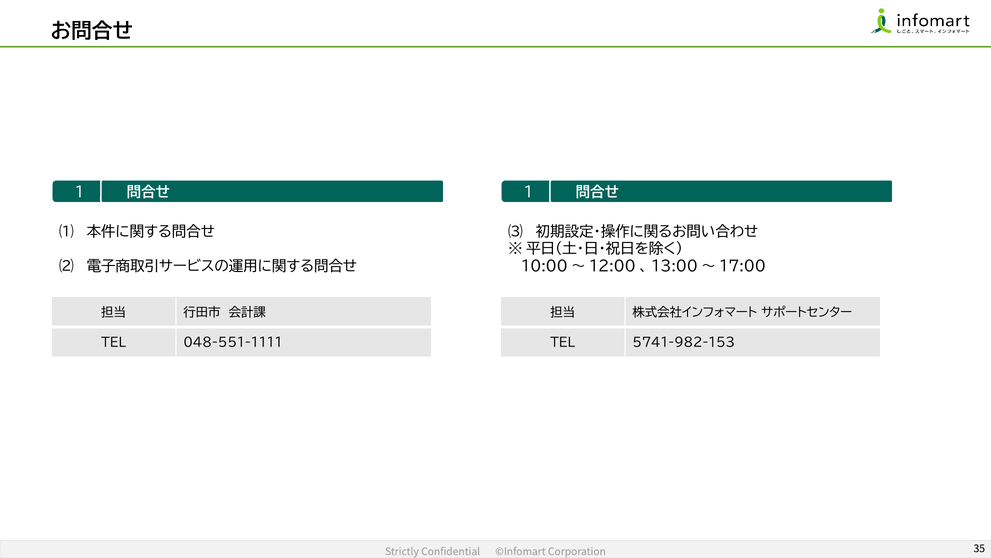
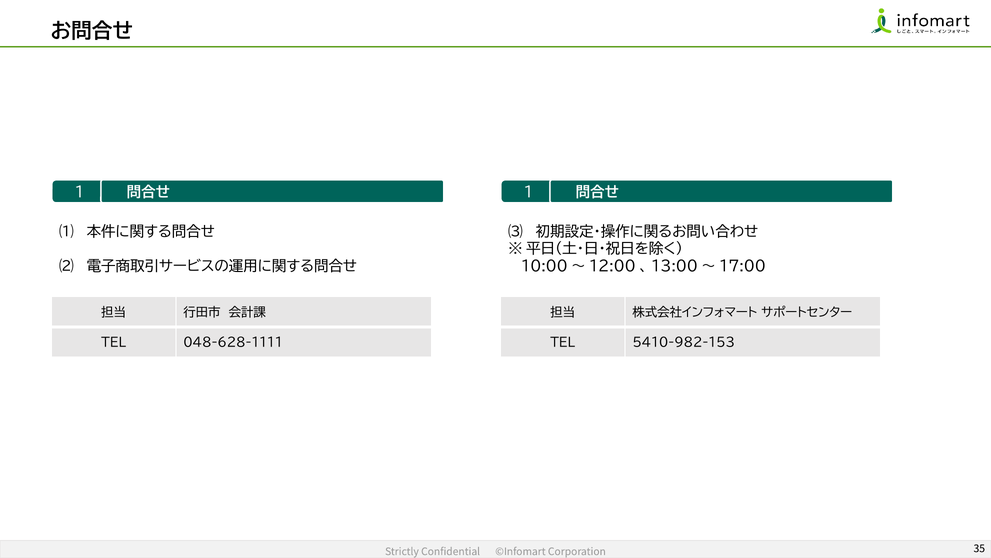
048-551-1111: 048-551-1111 -> 048-628-1111 (233, 342)
5741-982-153: 5741-982-153 -> 5410-982-153 (684, 342)
